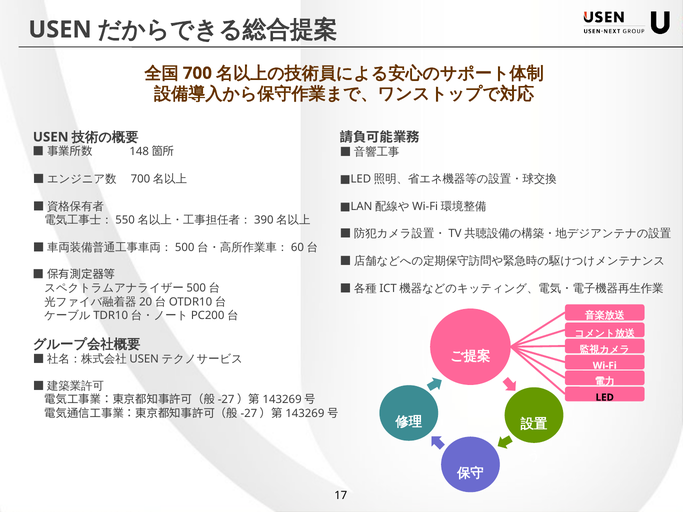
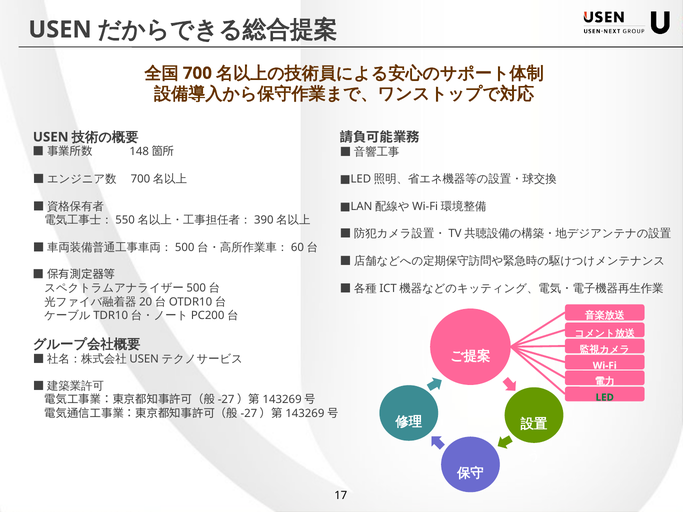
LED colour: black -> green (605, 398)
